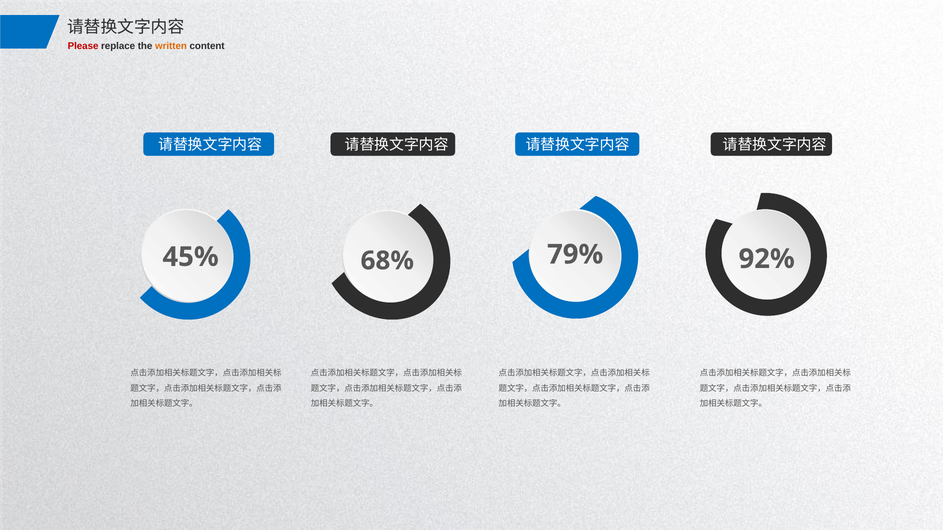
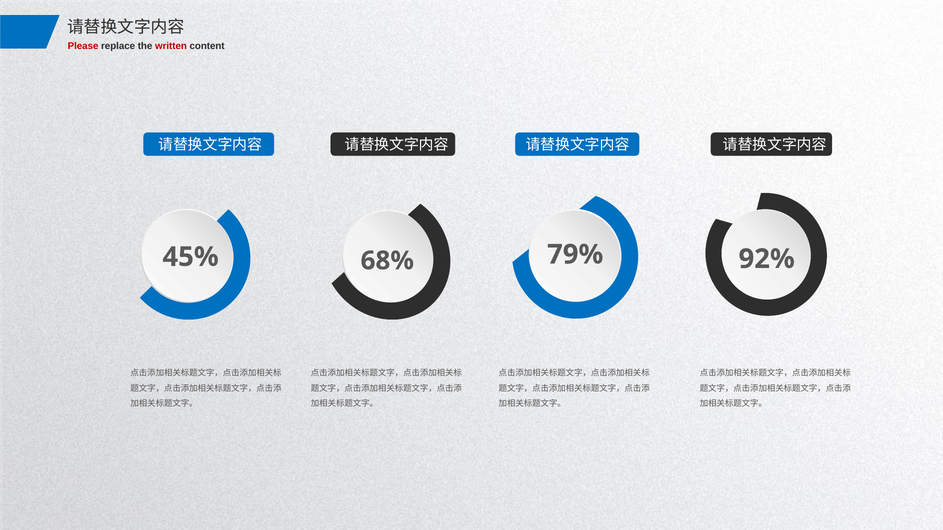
written colour: orange -> red (171, 46)
